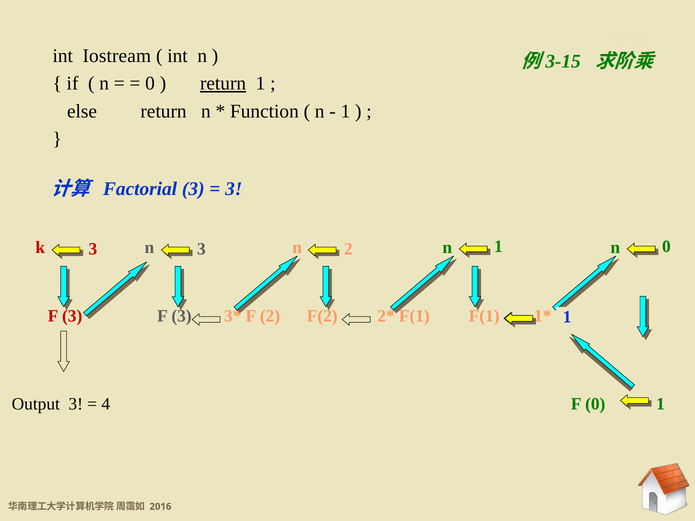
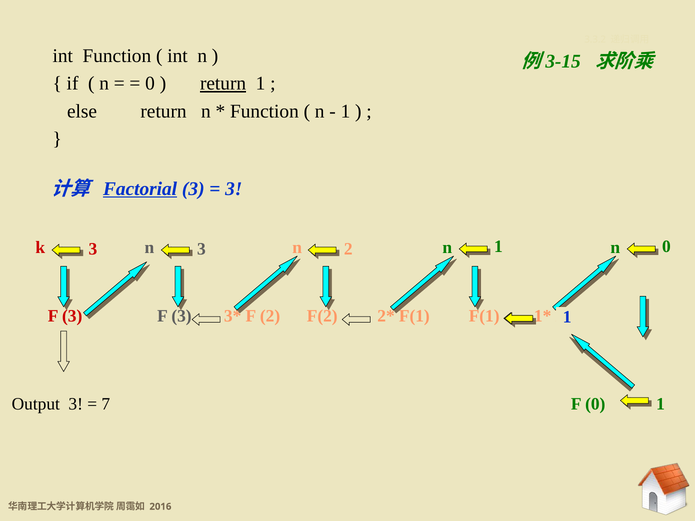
int Iostream: Iostream -> Function (117, 56)
Factorial underline: none -> present (140, 189)
4: 4 -> 7 (106, 404)
